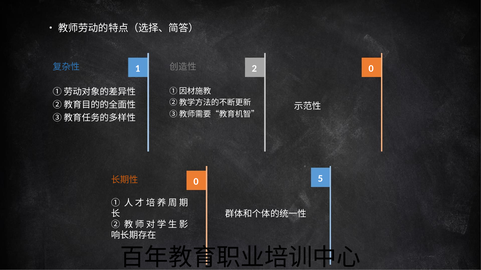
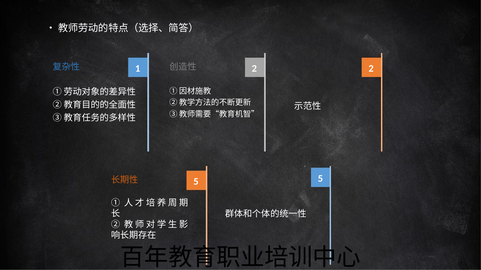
2 0: 0 -> 2 (371, 69)
0: 0 -> 5 (196, 182)
